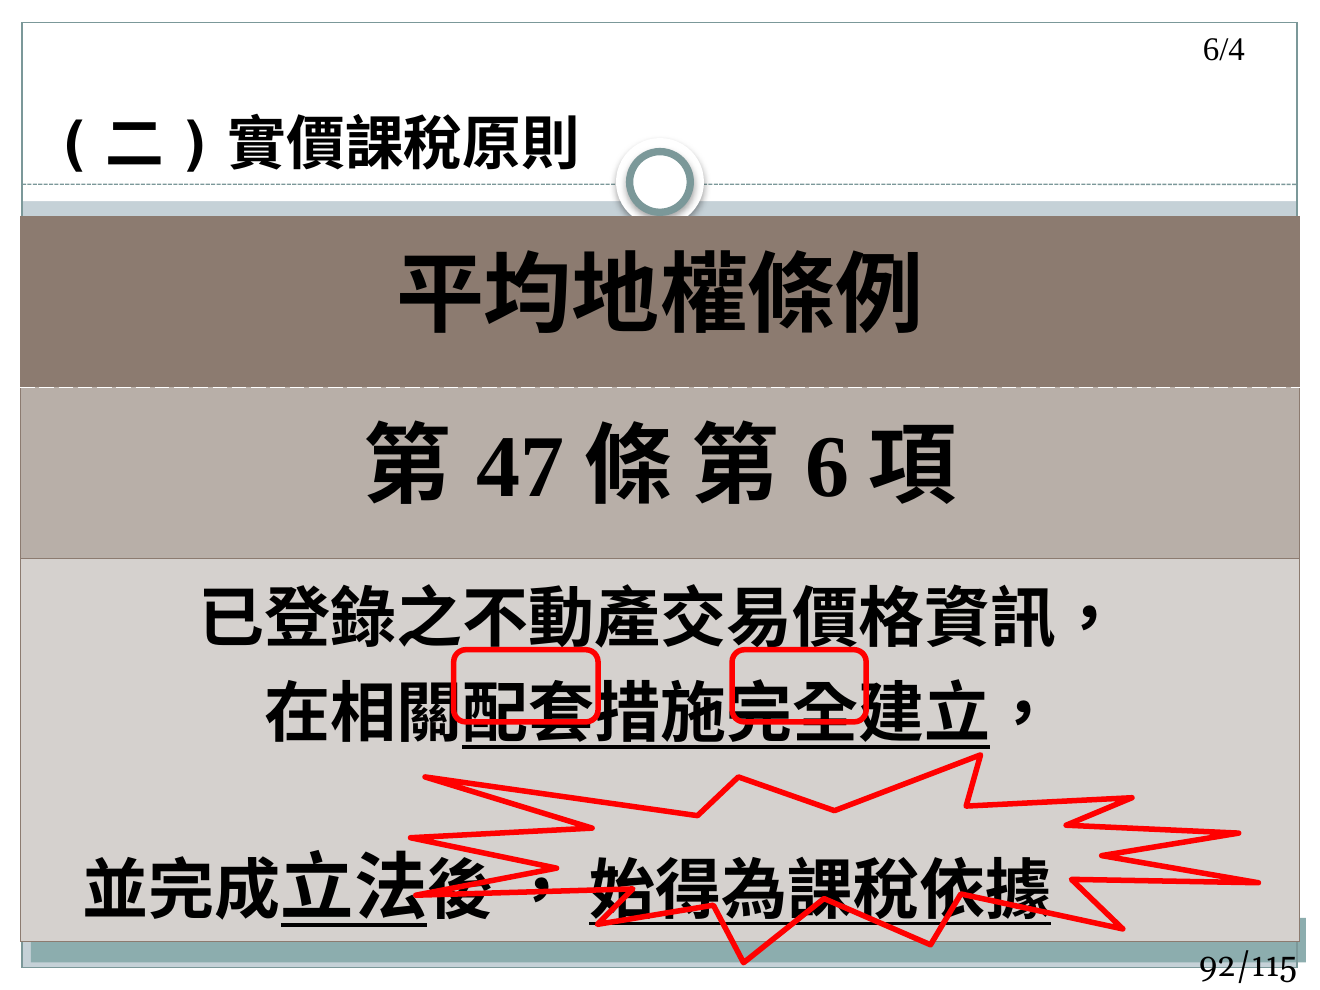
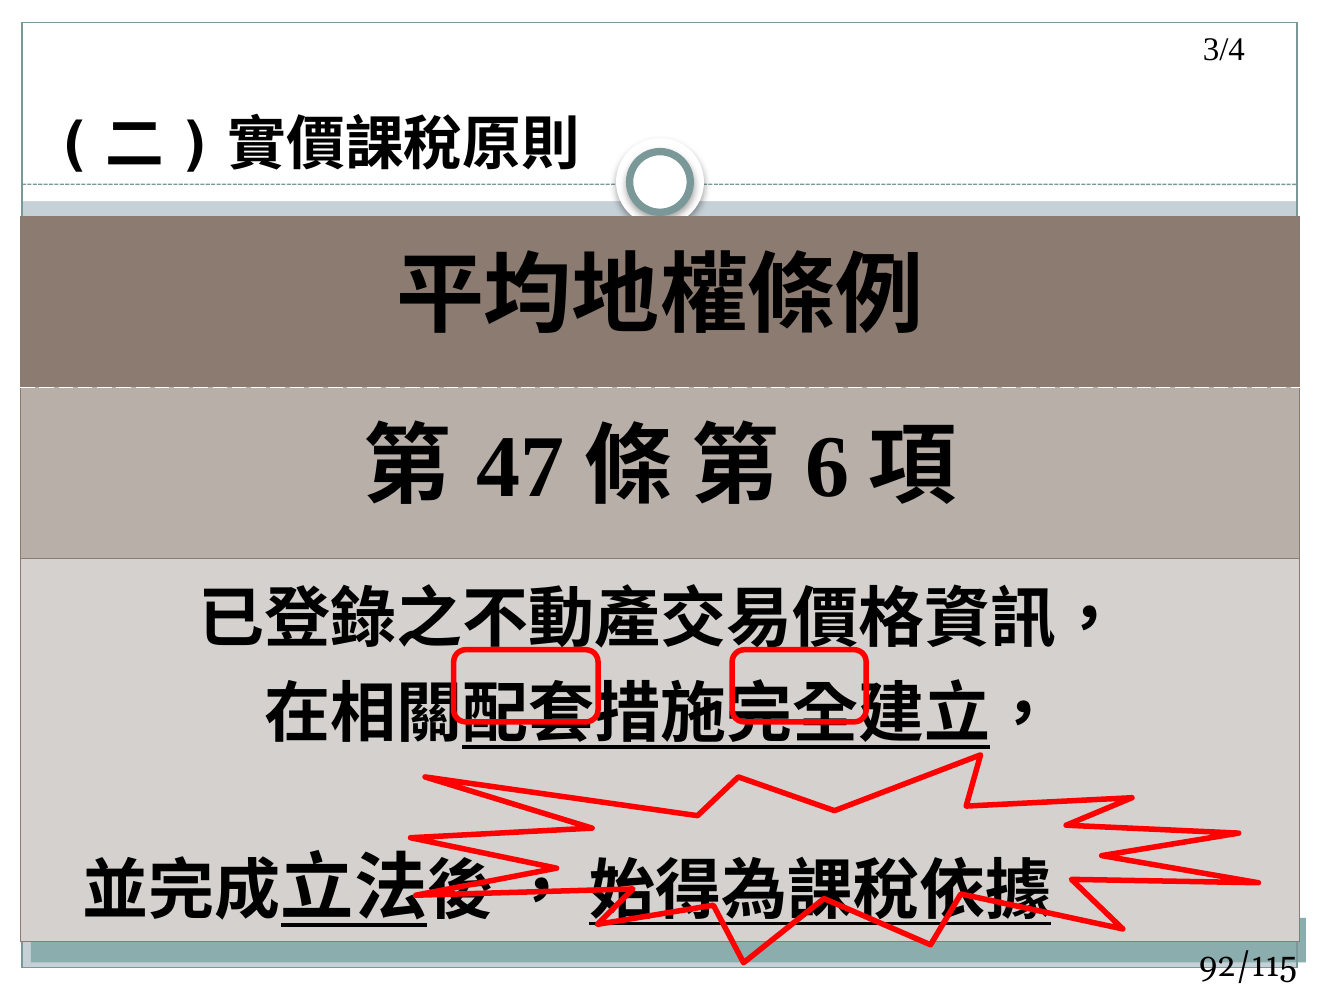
6/4: 6/4 -> 3/4 (1224, 49)
